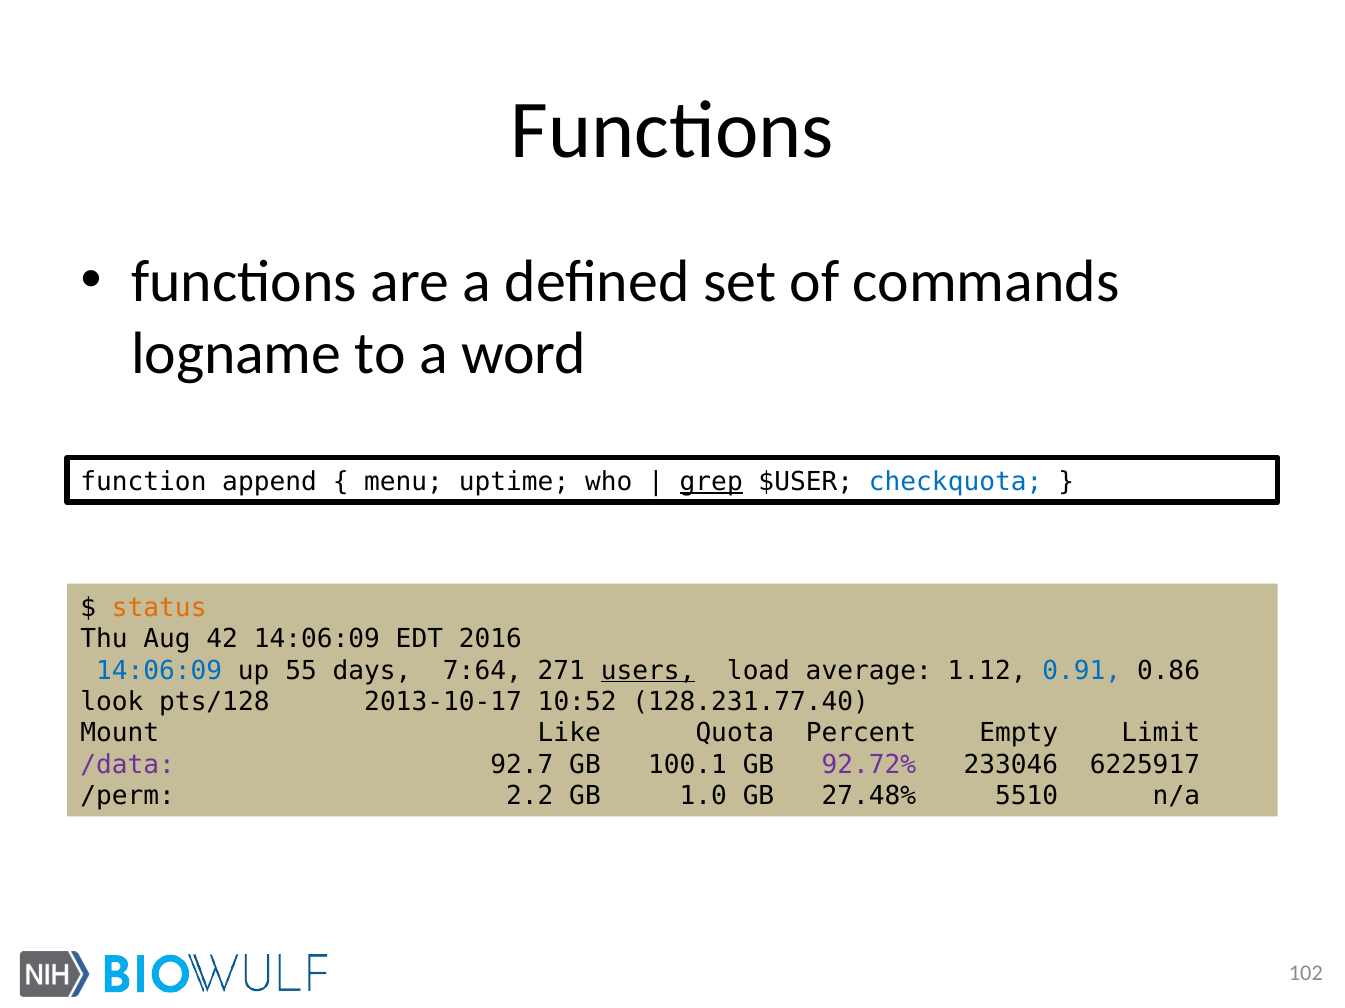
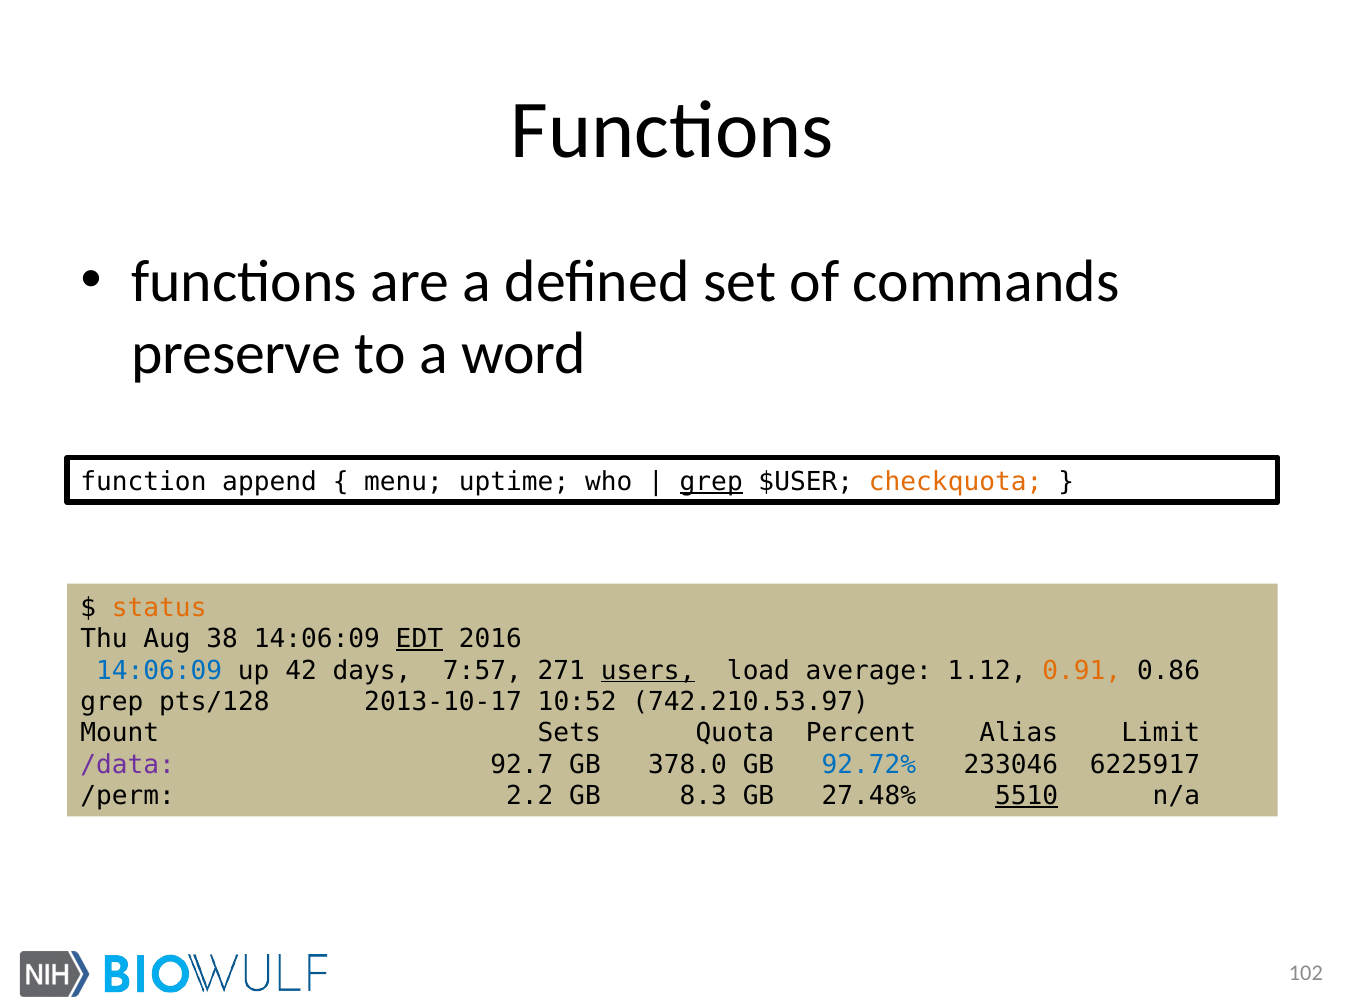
logname: logname -> preserve (236, 354)
checkquota colour: blue -> orange (956, 482)
42: 42 -> 38 (222, 640)
EDT underline: none -> present (419, 640)
55: 55 -> 42 (301, 671)
7:64: 7:64 -> 7:57 (482, 671)
0.91 colour: blue -> orange (1082, 671)
look: look -> grep (112, 702)
128.231.77.40: 128.231.77.40 -> 742.210.53.97 (751, 702)
Like: Like -> Sets (569, 734)
Empty: Empty -> Alias (1019, 734)
100.1: 100.1 -> 378.0 (688, 765)
92.72% colour: purple -> blue (869, 765)
1.0: 1.0 -> 8.3 (703, 797)
5510 underline: none -> present (1027, 797)
